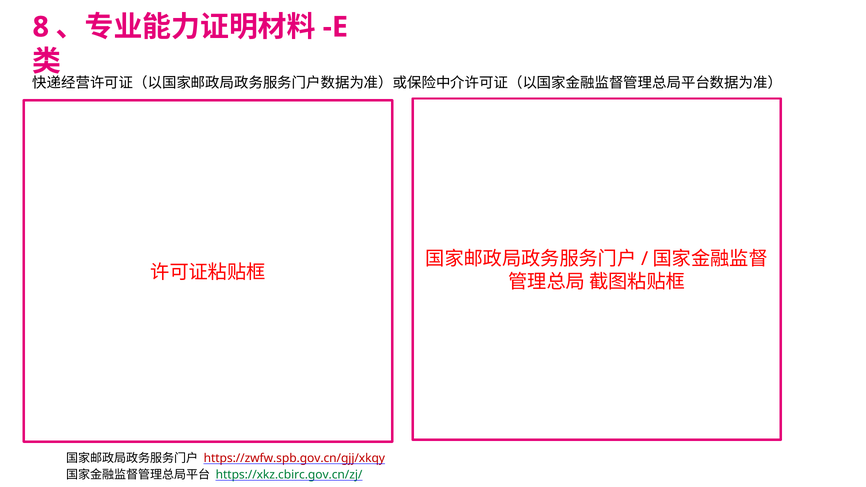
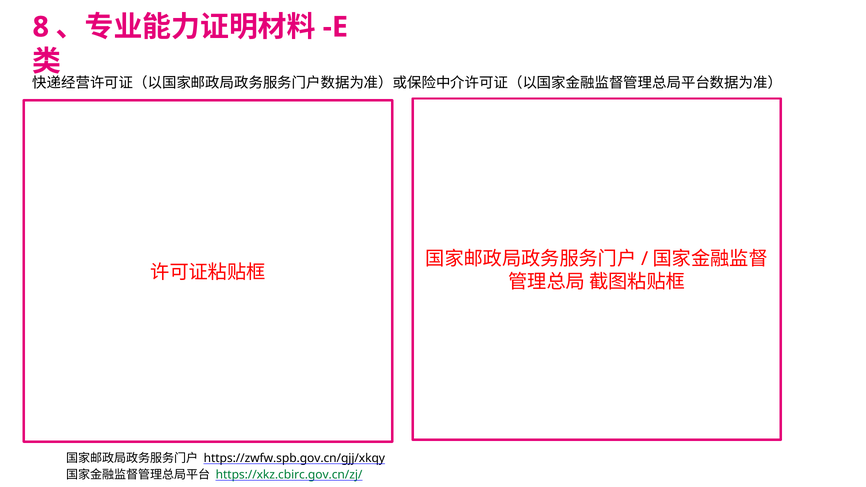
https://zwfw.spb.gov.cn/gjj/xkqy colour: red -> black (294, 459)
